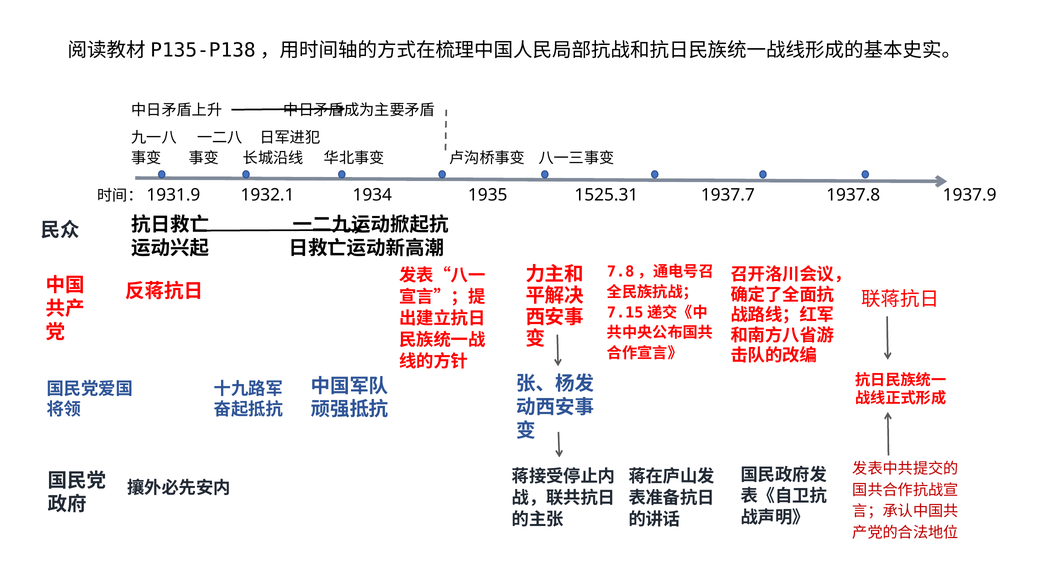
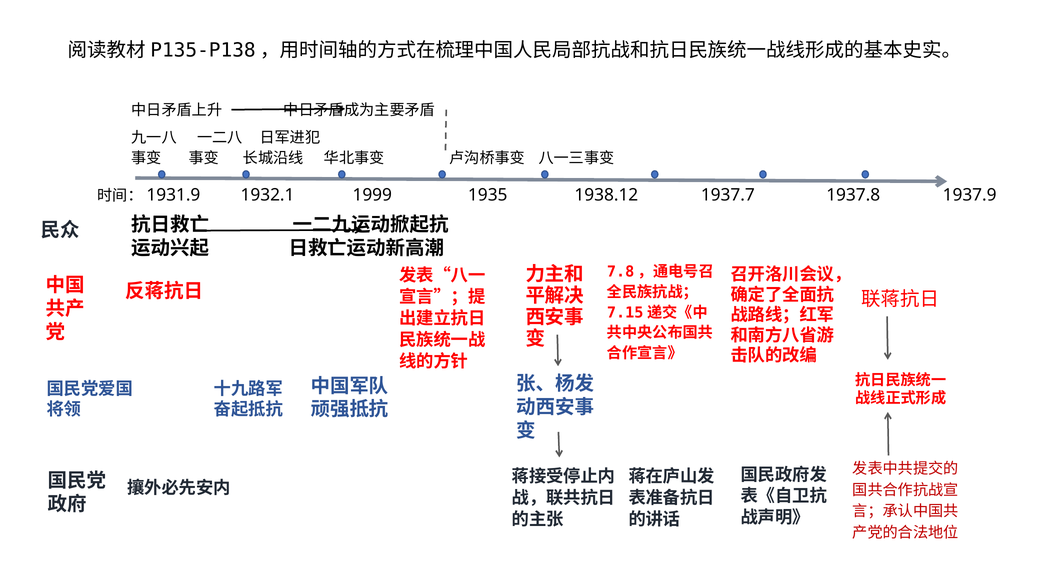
1934: 1934 -> 1999 (372, 195)
1525.31: 1525.31 -> 1938.12 (606, 195)
